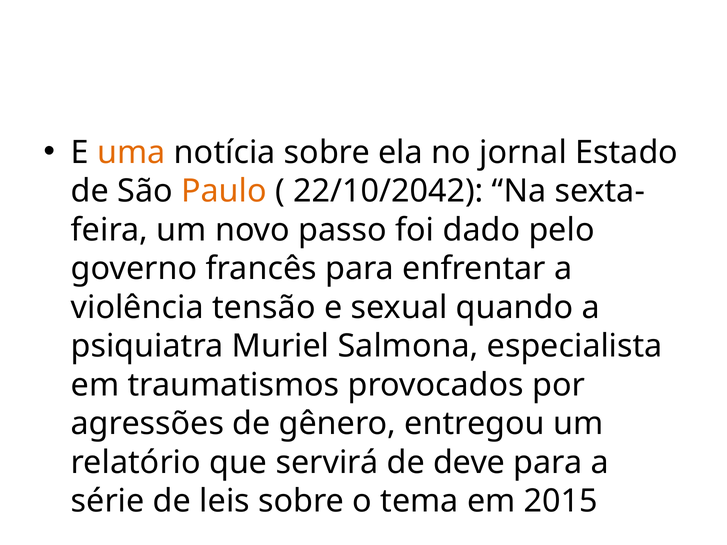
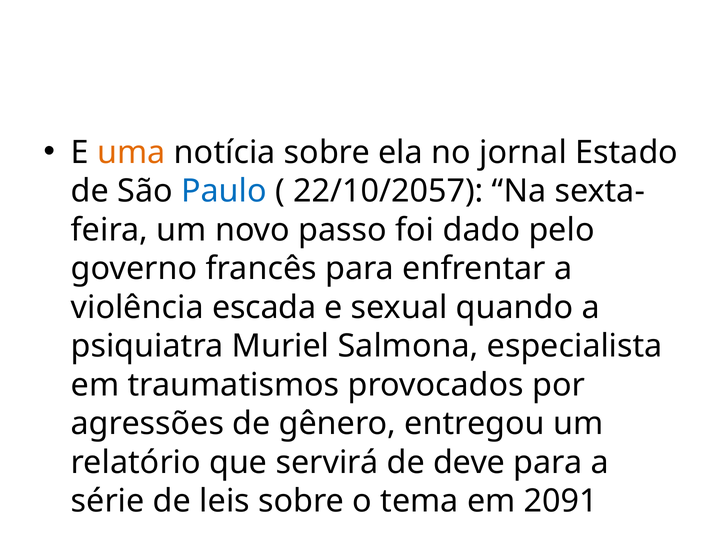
Paulo colour: orange -> blue (224, 191)
22/10/2042: 22/10/2042 -> 22/10/2057 (388, 191)
tensão: tensão -> escada (264, 308)
2015: 2015 -> 2091 (561, 502)
